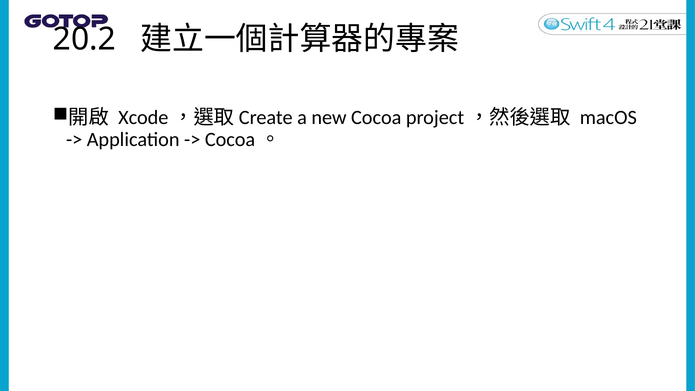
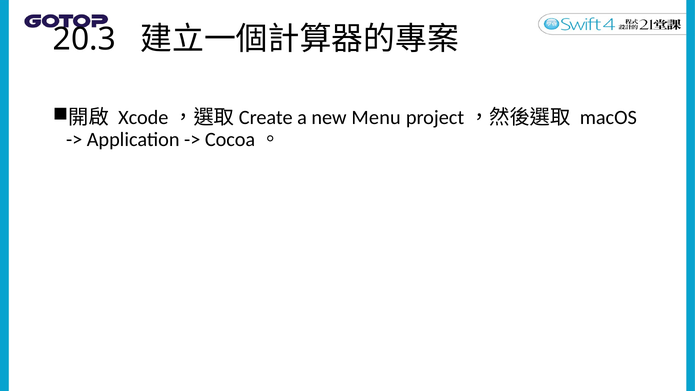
20.2: 20.2 -> 20.3 (85, 39)
Cocoa: Cocoa -> Menu (376, 118)
